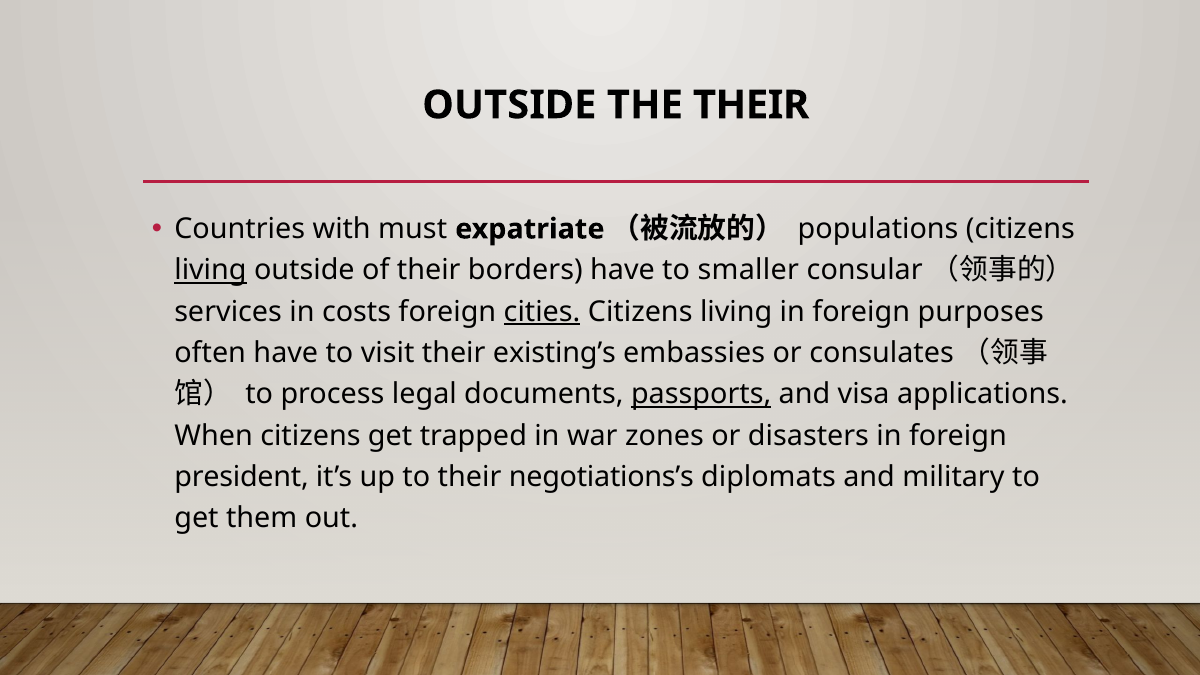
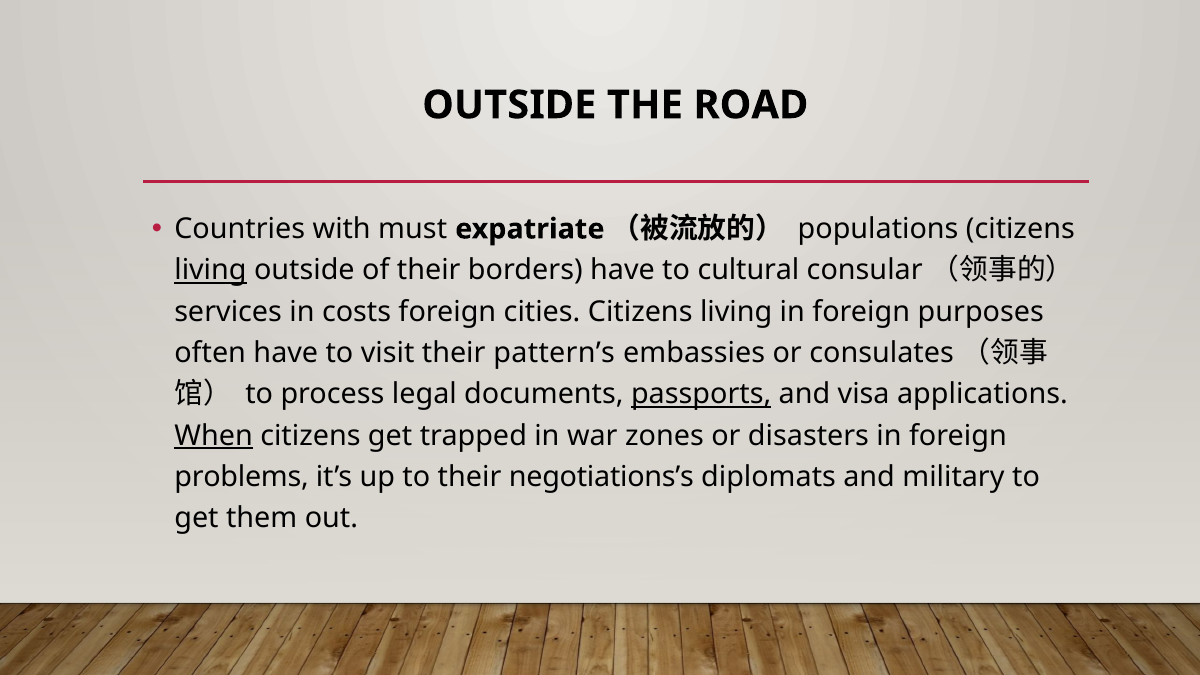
THE THEIR: THEIR -> ROAD (751, 105)
smaller: smaller -> cultural (748, 270)
cities underline: present -> none (542, 312)
existing’s: existing’s -> pattern’s (554, 353)
When underline: none -> present (214, 436)
president: president -> problems (242, 477)
